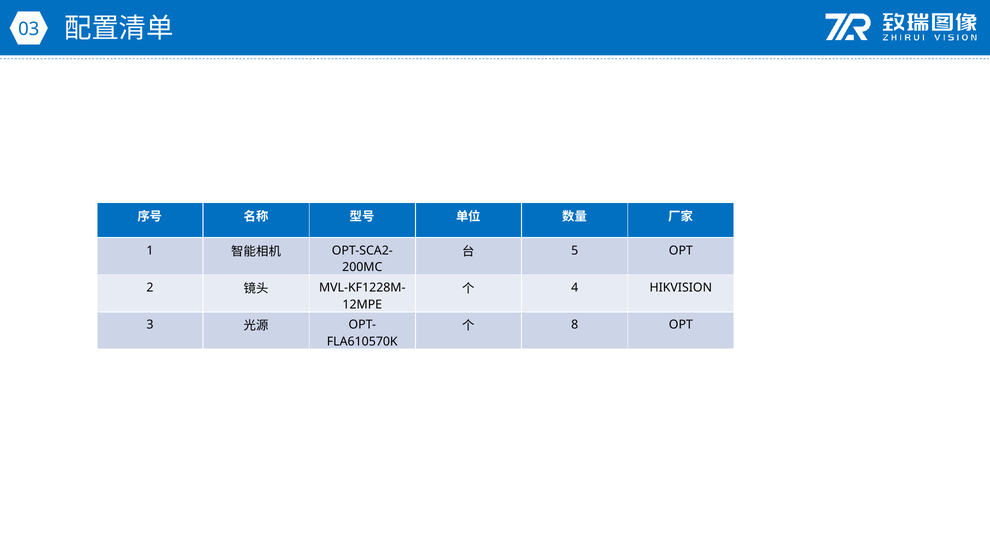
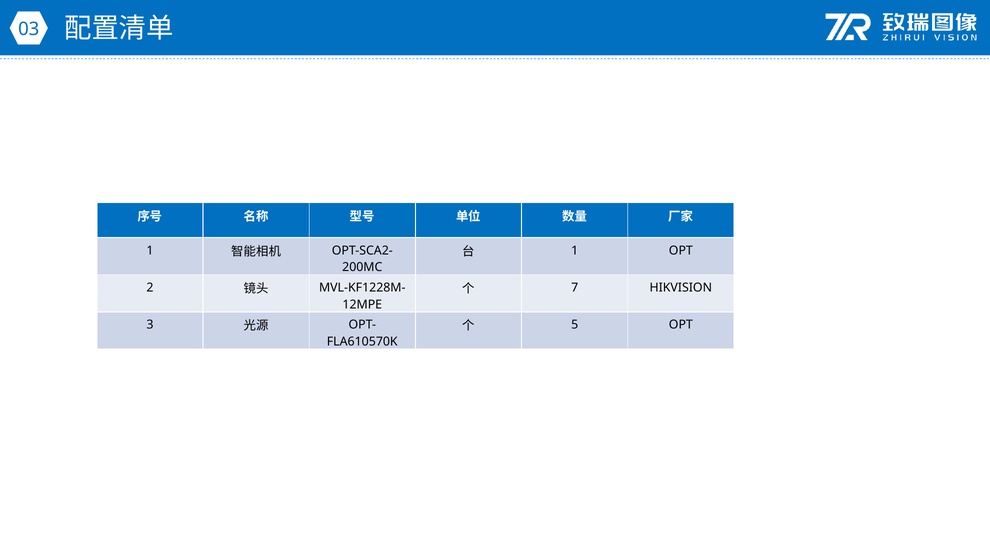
5: 5 -> 1 (575, 250)
4: 4 -> 7 (575, 288)
8: 8 -> 5 (575, 325)
